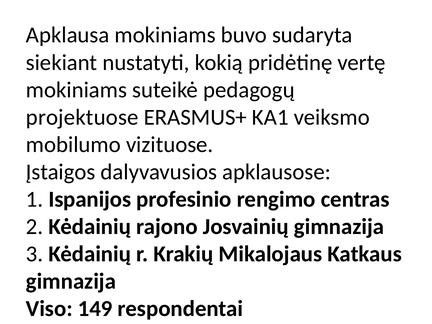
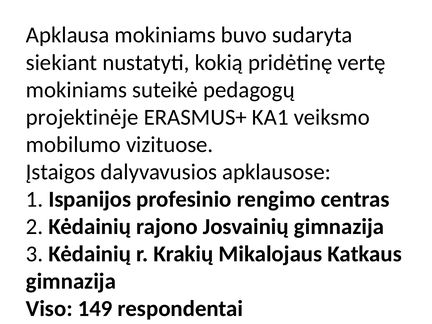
projektuose: projektuose -> projektinėje (82, 117)
